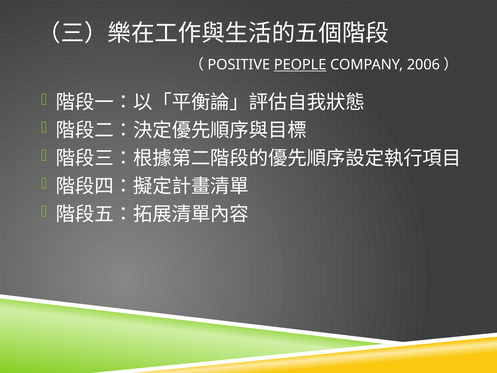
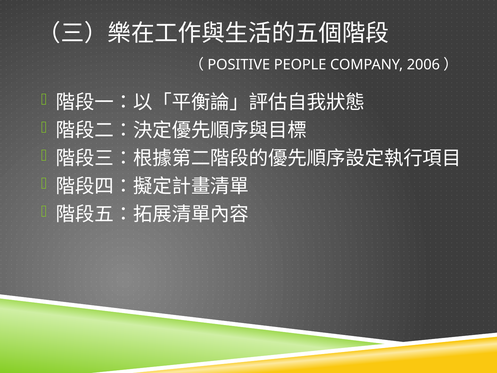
PEOPLE underline: present -> none (300, 65)
